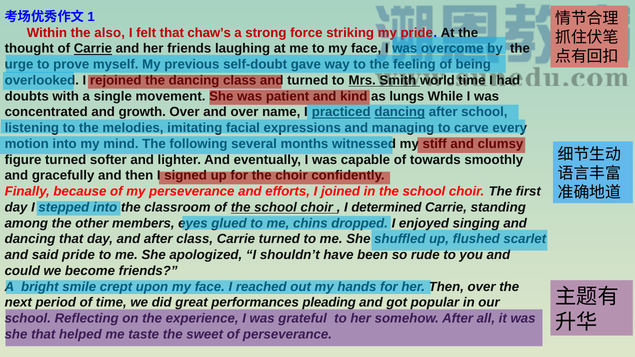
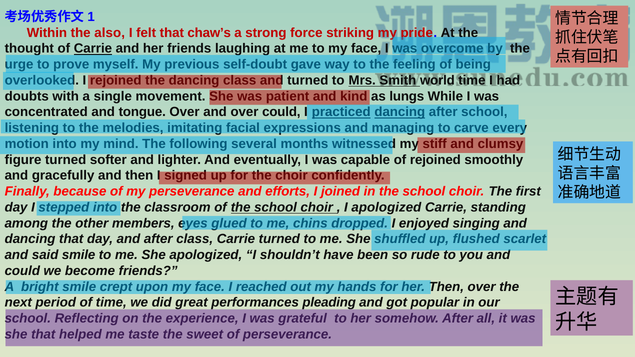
growth: growth -> tongue (142, 112)
over name: name -> could (281, 112)
of towards: towards -> rejoined (435, 160)
I determined: determined -> apologized (386, 207)
said pride: pride -> smile (79, 255)
